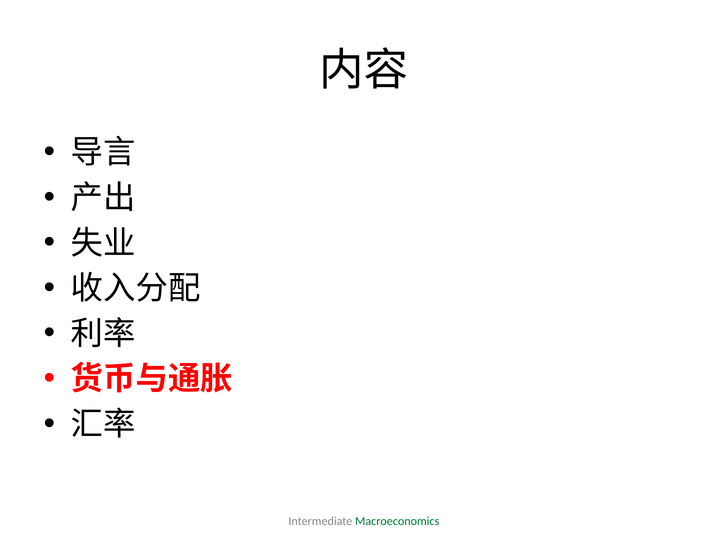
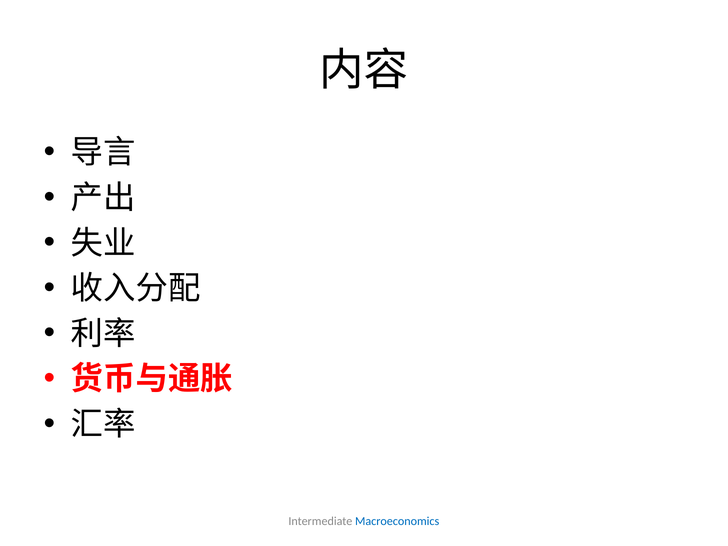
Macroeconomics colour: green -> blue (397, 521)
